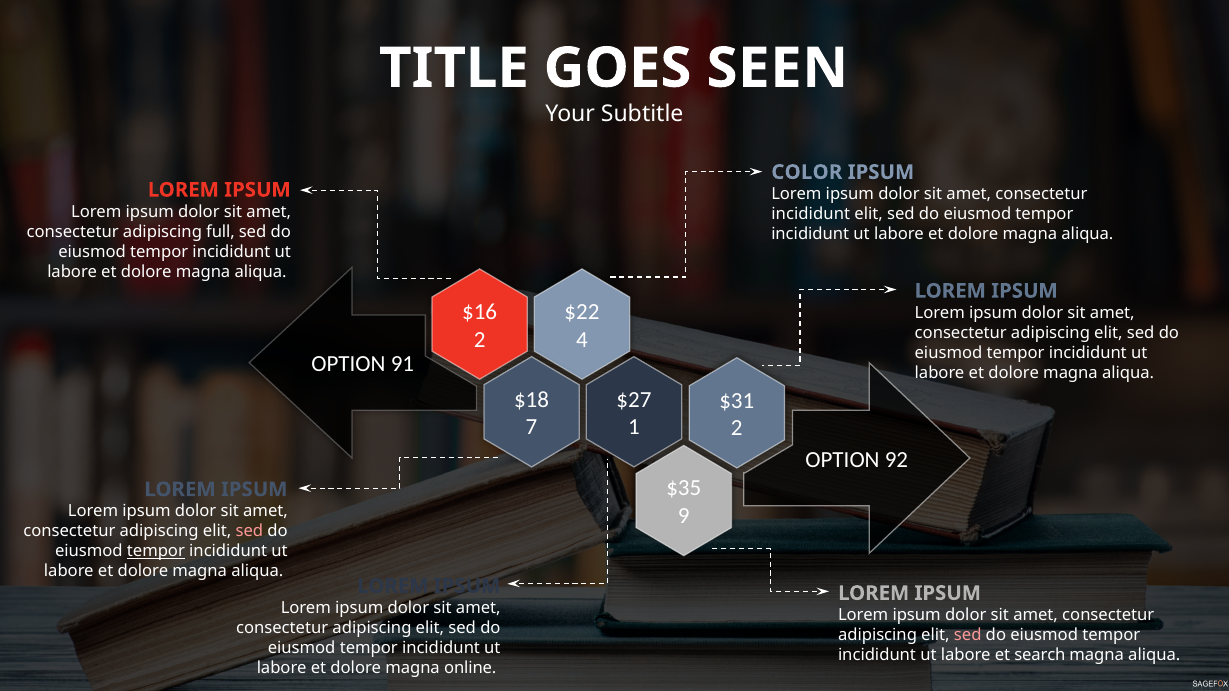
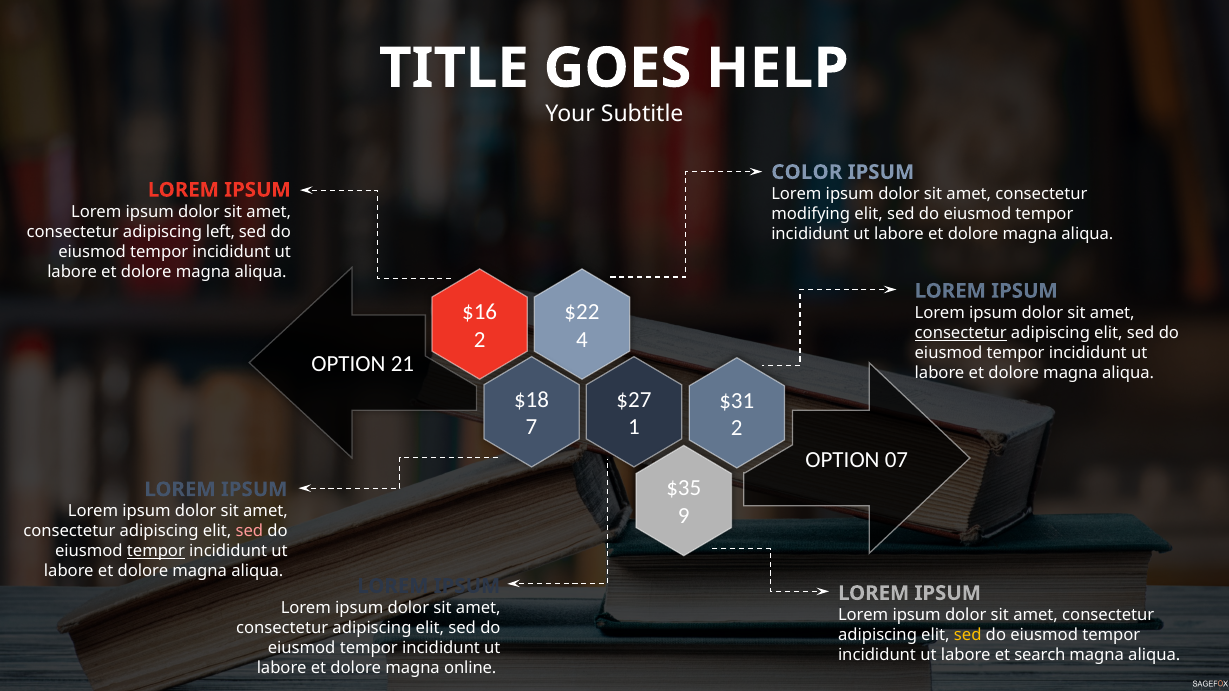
SEEN: SEEN -> HELP (777, 68)
incididunt: incididunt -> modifying (811, 214)
full: full -> left (220, 232)
consectetur underline: none -> present (961, 333)
91: 91 -> 21 (402, 364)
92: 92 -> 07 (896, 460)
sed colour: pink -> yellow (968, 635)
